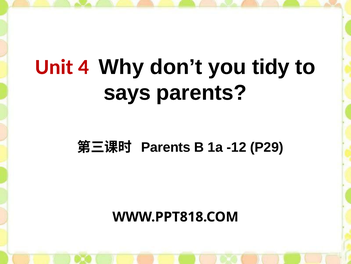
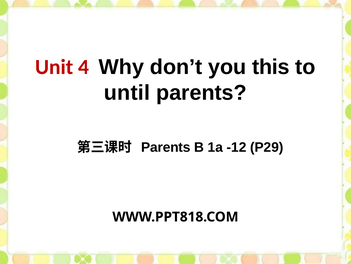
tidy: tidy -> this (271, 67)
says: says -> until (127, 92)
